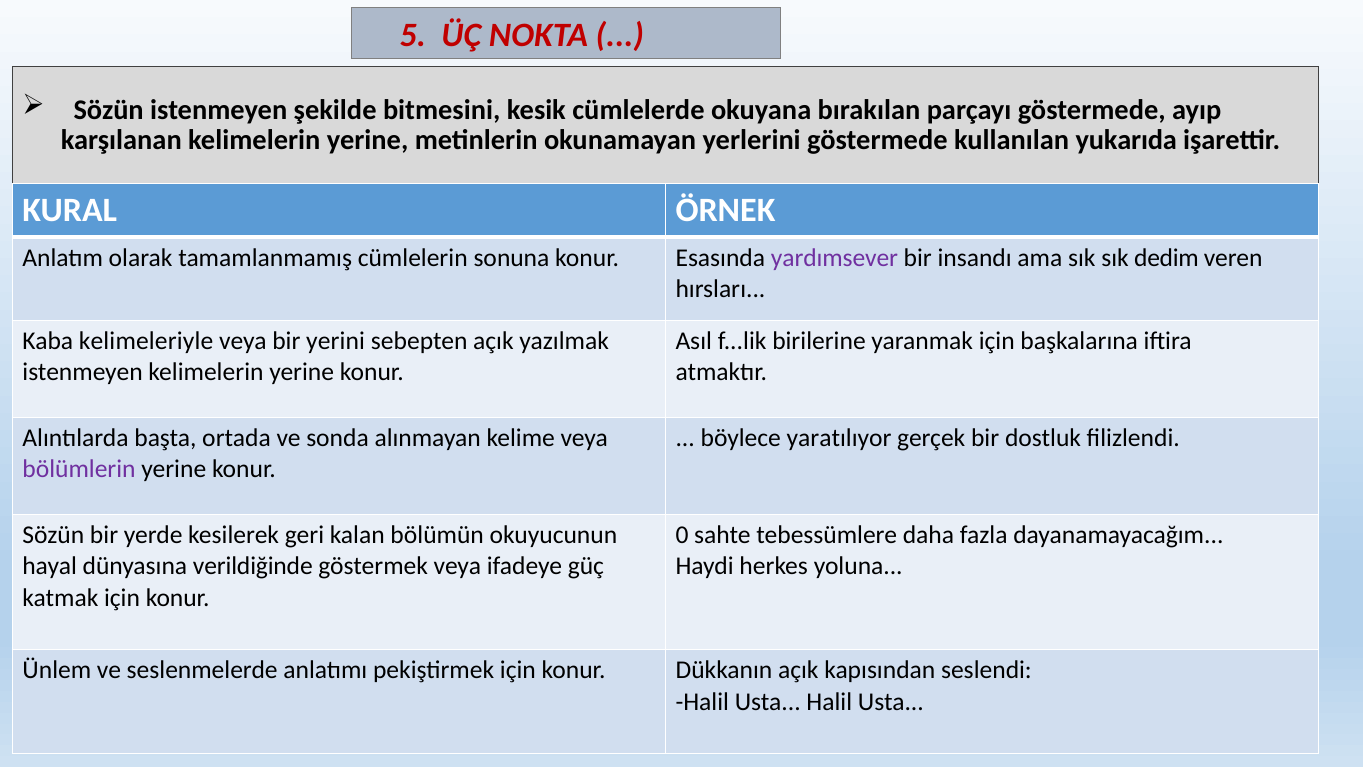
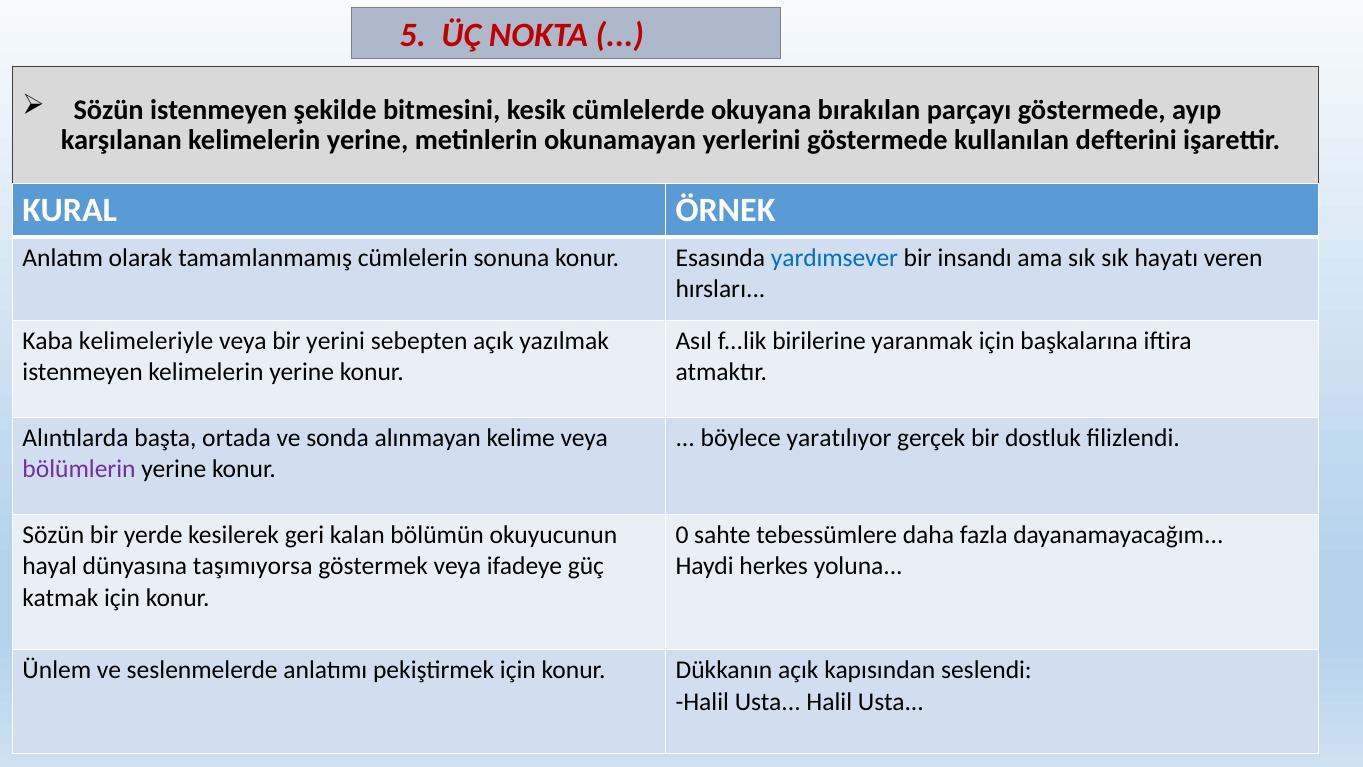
yukarıda: yukarıda -> defterini (1126, 140)
yardımsever colour: purple -> blue (834, 258)
dedim: dedim -> hayatı (1166, 258)
verildiğinde: verildiğinde -> taşımıyorsa (253, 566)
